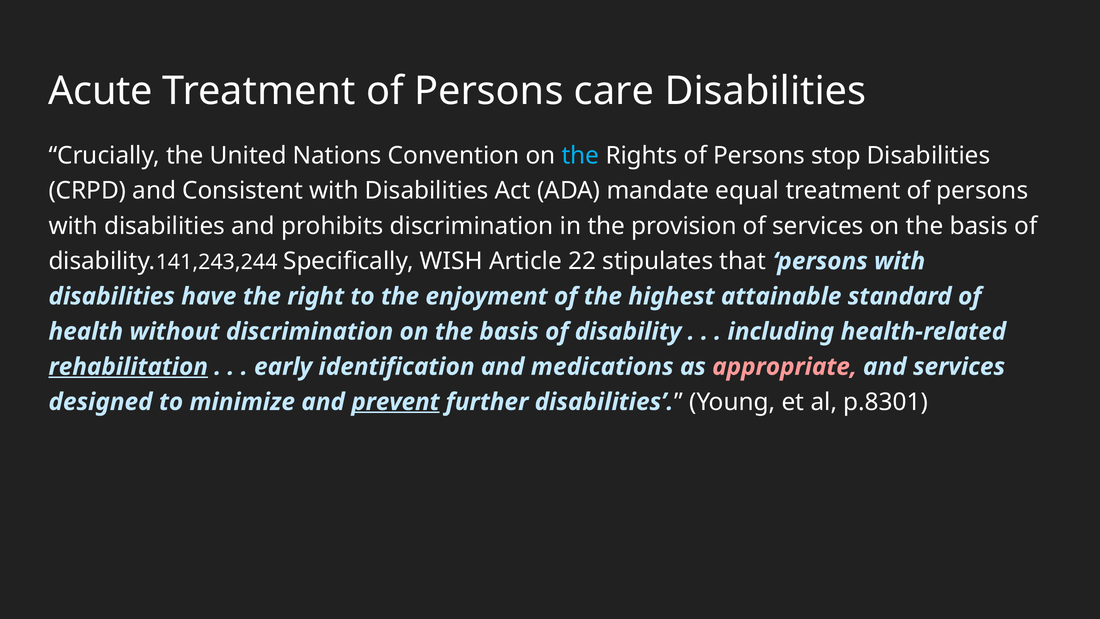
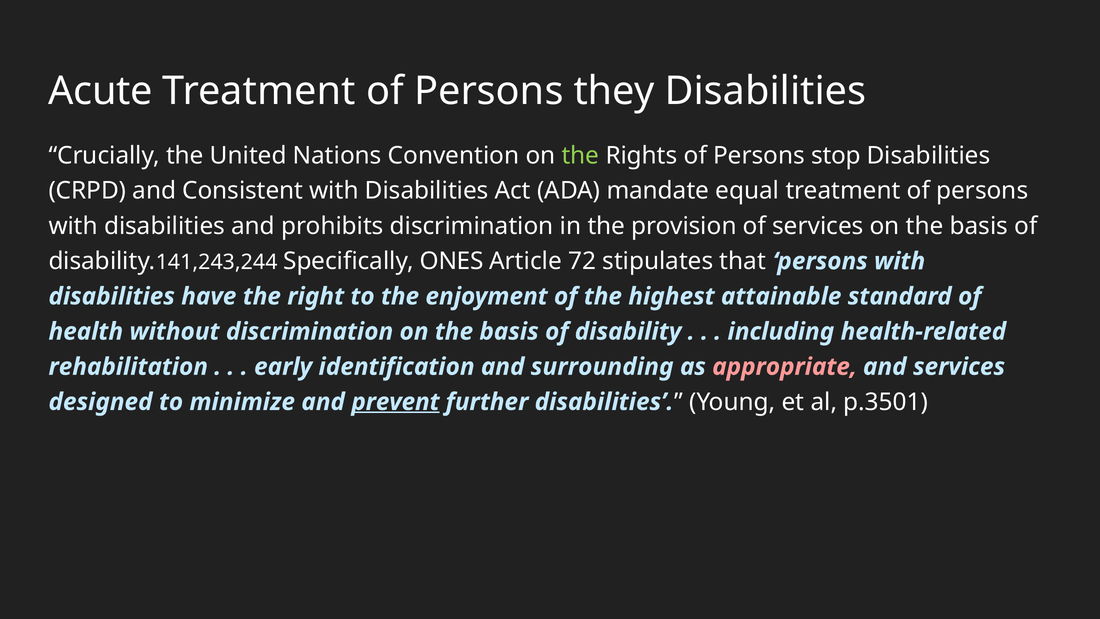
care: care -> they (614, 91)
the colour: light blue -> light green (580, 156)
WISH: WISH -> ONES (452, 261)
22: 22 -> 72 (582, 261)
rehabilitation underline: present -> none (128, 367)
medications: medications -> surrounding (602, 367)
p.8301: p.8301 -> p.3501 (886, 402)
